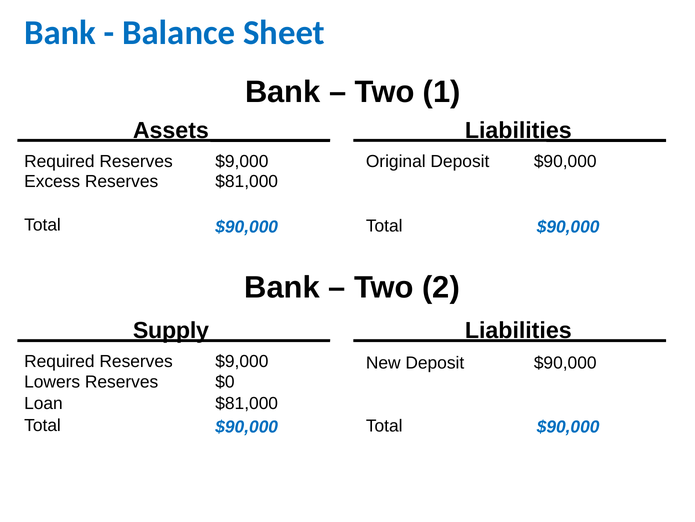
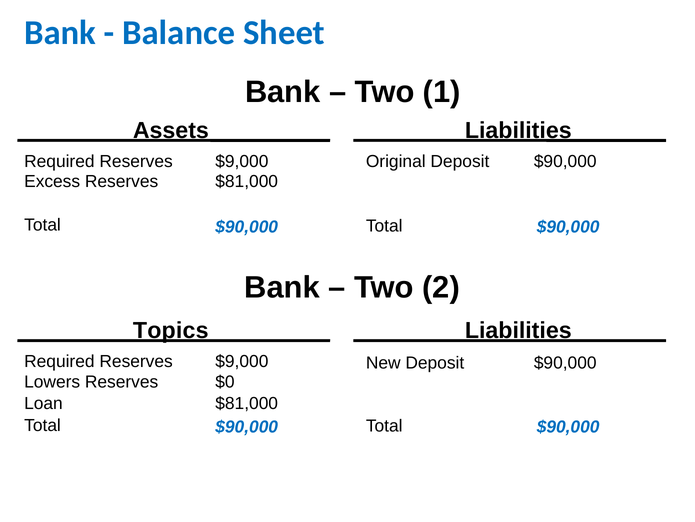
Supply: Supply -> Topics (171, 330)
